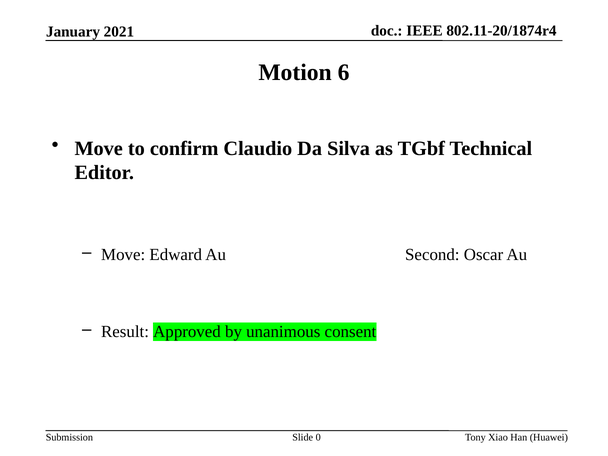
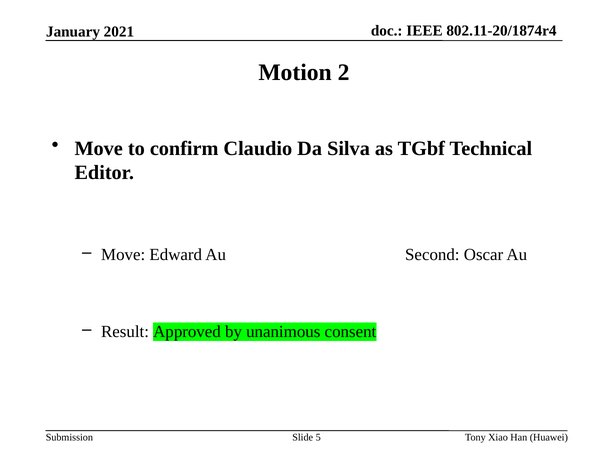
6: 6 -> 2 (344, 73)
0: 0 -> 5 (318, 437)
